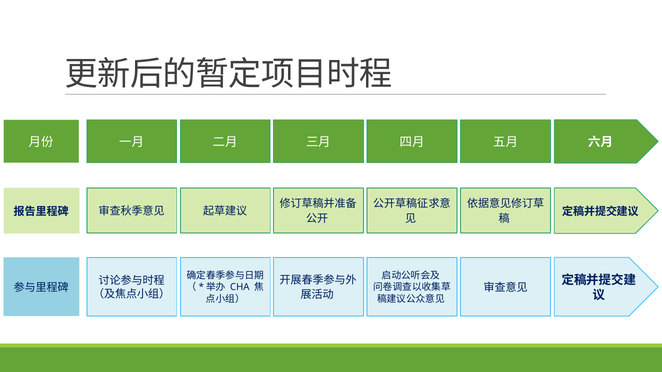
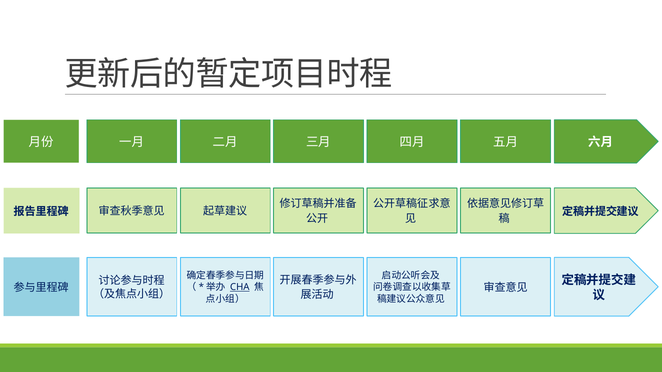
CHA underline: none -> present (240, 288)
